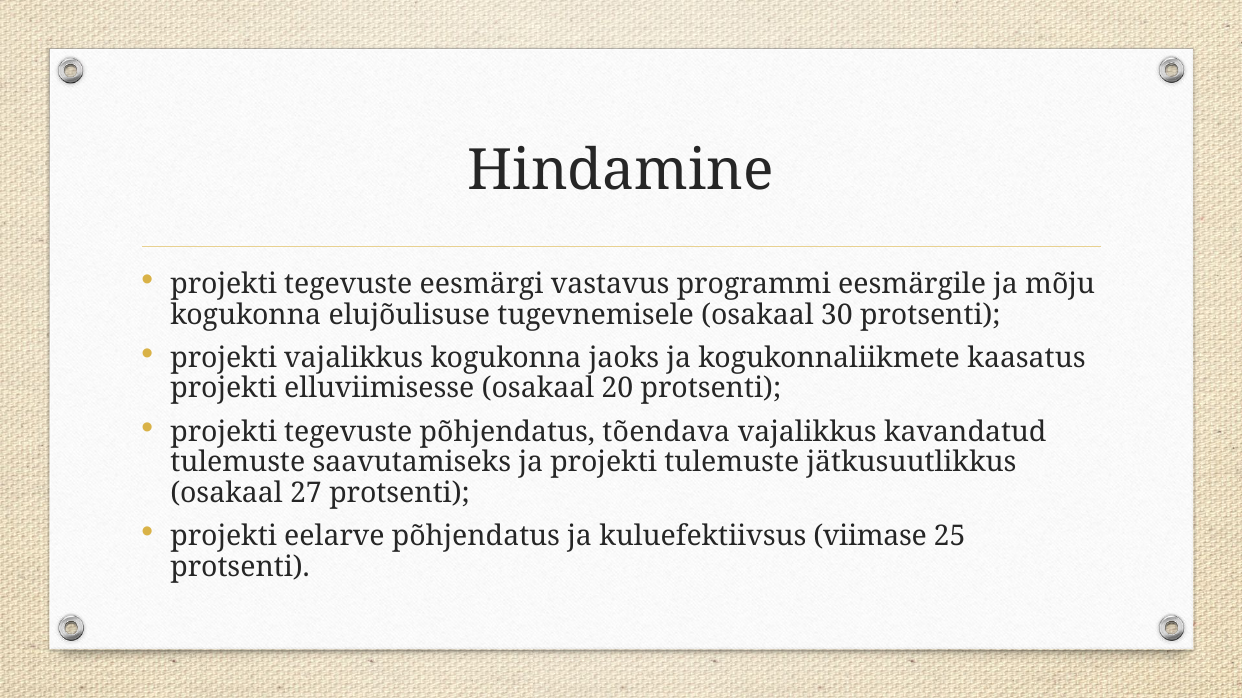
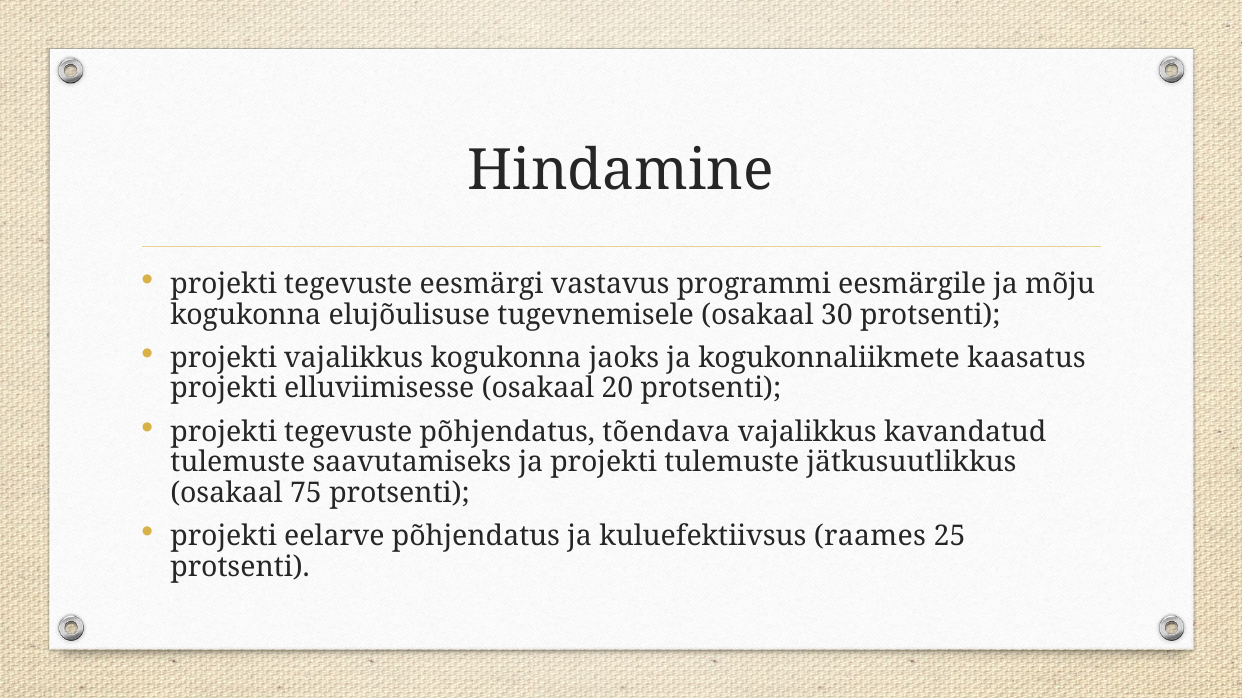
27: 27 -> 75 (306, 494)
viimase: viimase -> raames (870, 537)
